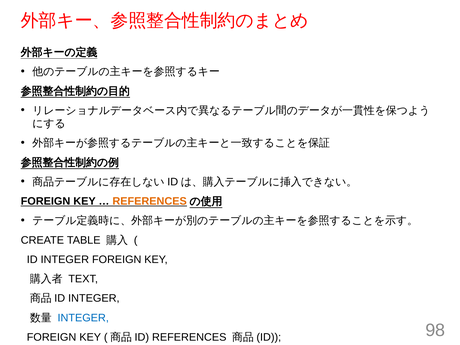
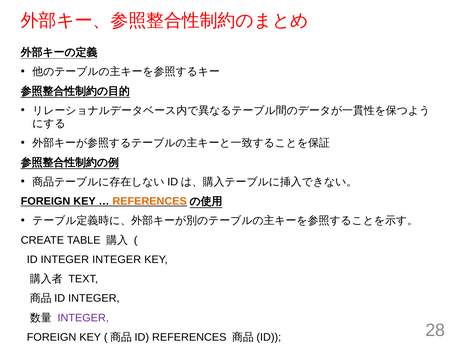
ID INTEGER FOREIGN: FOREIGN -> INTEGER (117, 260)
INTEGER colour: blue -> purple (83, 318)
98: 98 -> 28 (435, 330)
